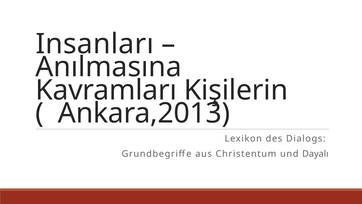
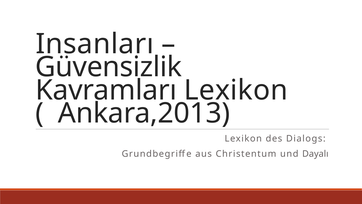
Anılmasına: Anılmasına -> Güvensizlik (109, 67)
Kavramları Kişilerin: Kişilerin -> Lexikon (236, 90)
